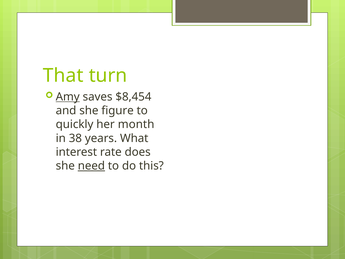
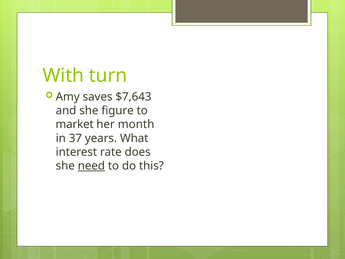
That: That -> With (63, 75)
Amy underline: present -> none (68, 97)
$8,454: $8,454 -> $7,643 (133, 97)
quickly: quickly -> market (75, 124)
38: 38 -> 37 (75, 138)
